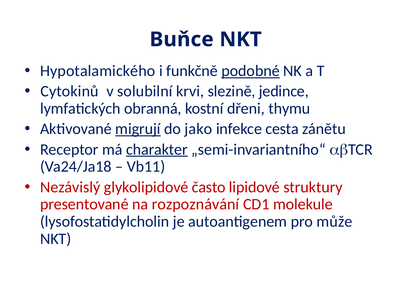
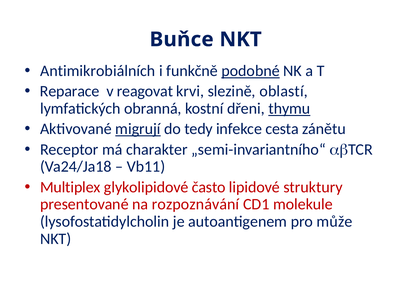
Hypotalamického: Hypotalamického -> Antimikrobiálních (98, 71)
Cytokinů: Cytokinů -> Reparace (70, 91)
solubilní: solubilní -> reagovat (145, 91)
jedince: jedince -> oblastí (284, 91)
thymu underline: none -> present (289, 109)
jako: jako -> tedy (199, 129)
charakter underline: present -> none (157, 150)
Nezávislý: Nezávislý -> Multiplex (70, 187)
